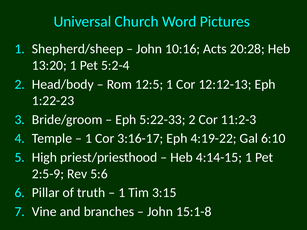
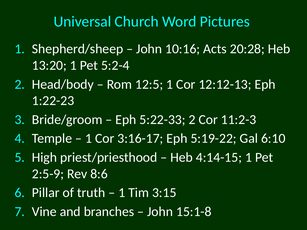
4:19-22: 4:19-22 -> 5:19-22 (214, 139)
5:6: 5:6 -> 8:6 (99, 174)
